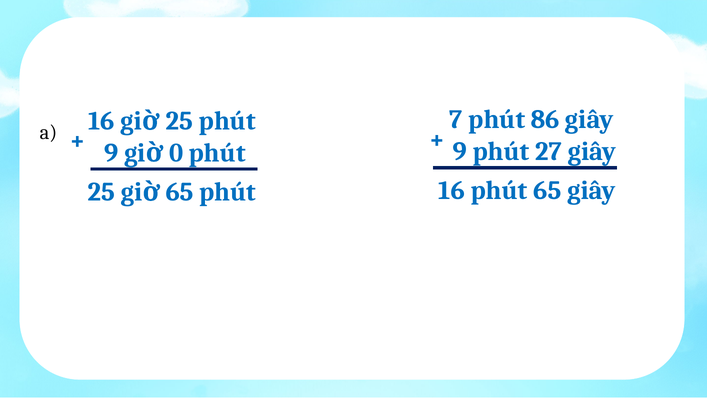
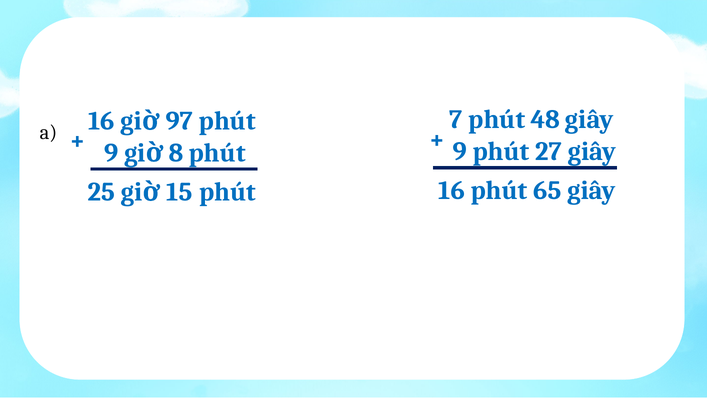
86: 86 -> 48 (545, 120)
25: 25 -> 97 (179, 121)
0: 0 -> 8 (176, 153)
65: 65 -> 15 (180, 192)
